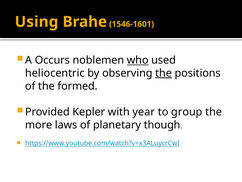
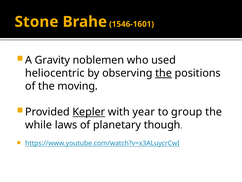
Using: Using -> Stone (37, 22)
Occurs: Occurs -> Gravity (52, 60)
who underline: present -> none (138, 60)
formed: formed -> moving (78, 86)
Kepler underline: none -> present (89, 112)
more: more -> while (39, 125)
